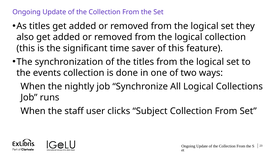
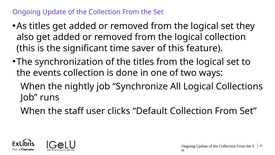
Subject: Subject -> Default (150, 111)
